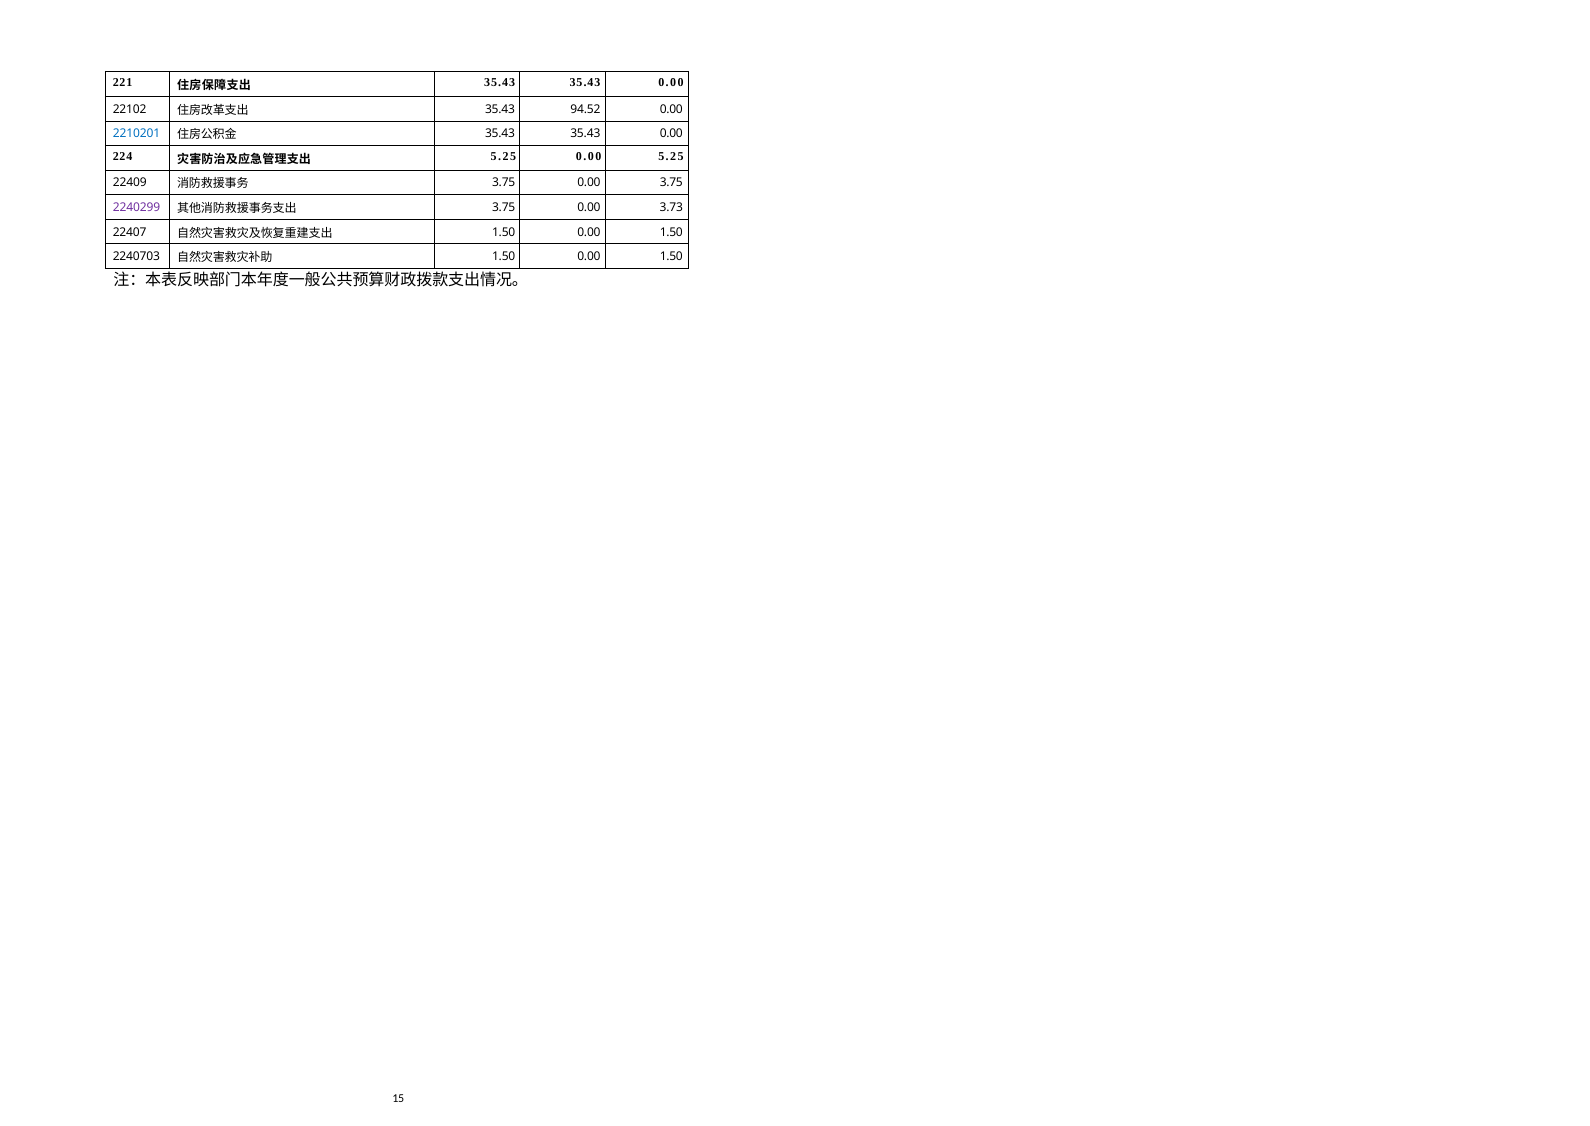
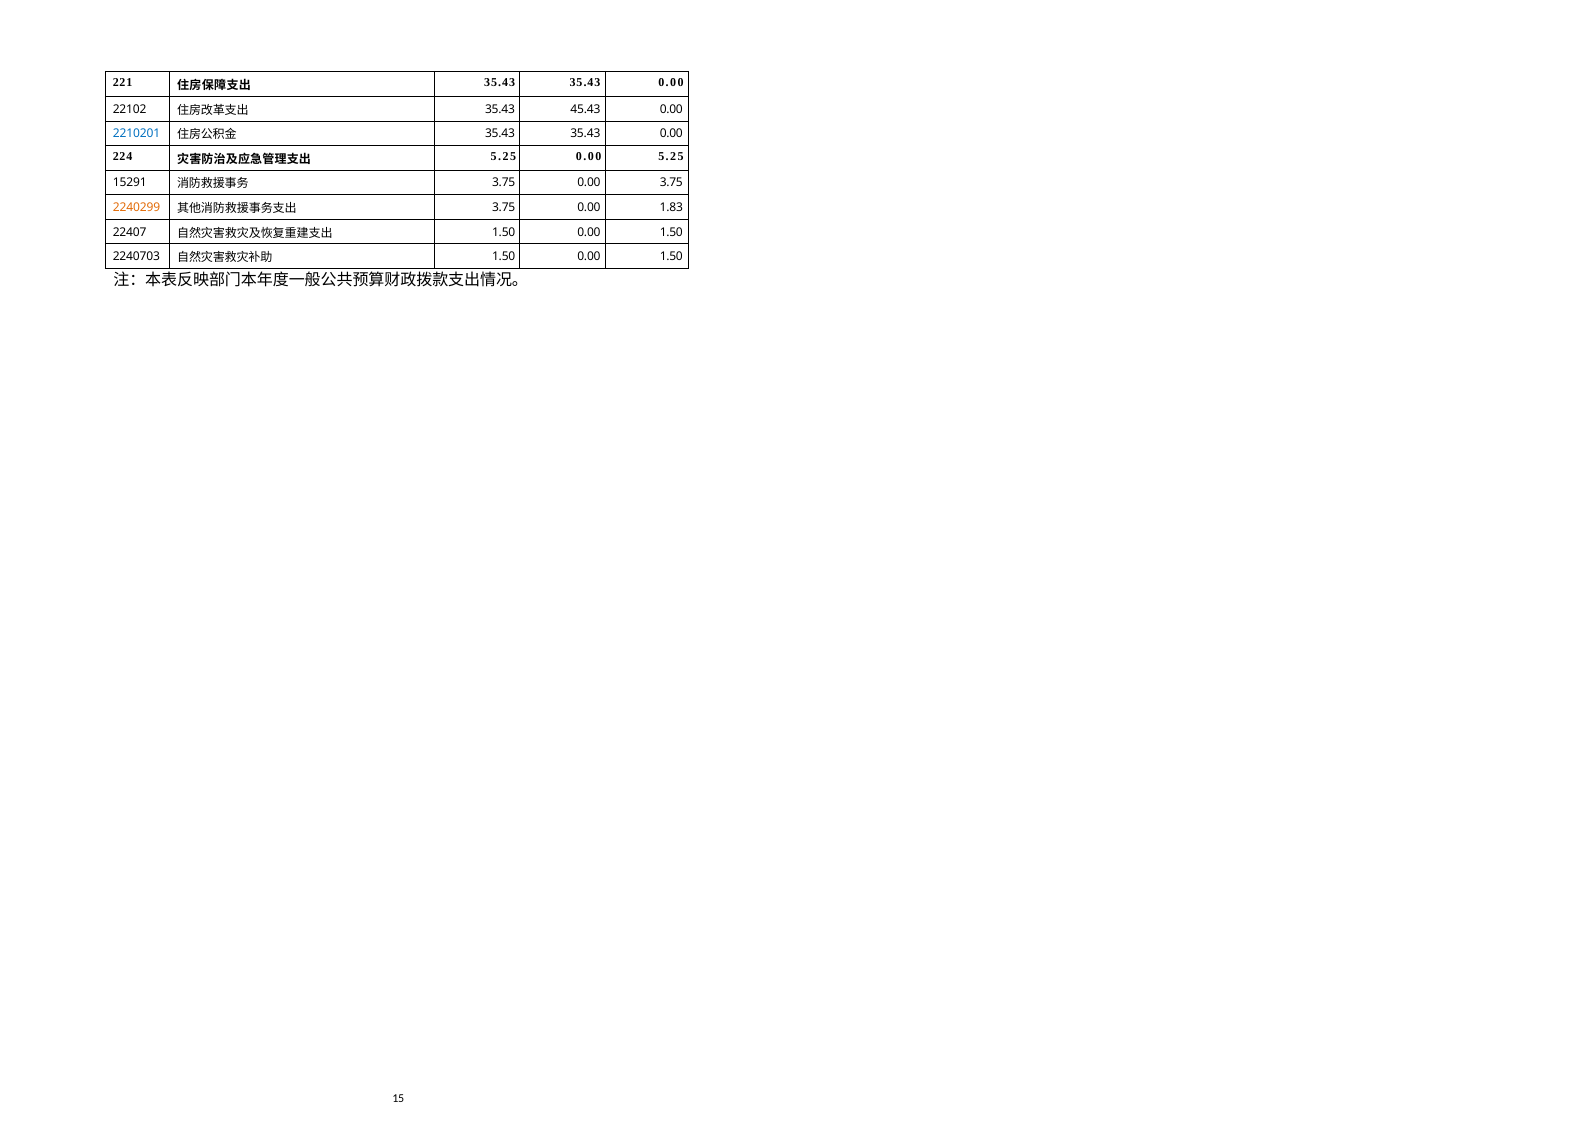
94.52: 94.52 -> 45.43 (585, 110)
22409: 22409 -> 15291 (130, 183)
2240299 colour: purple -> orange (137, 208)
3.73: 3.73 -> 1.83 (671, 208)
